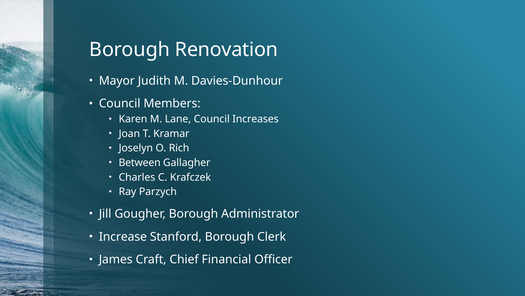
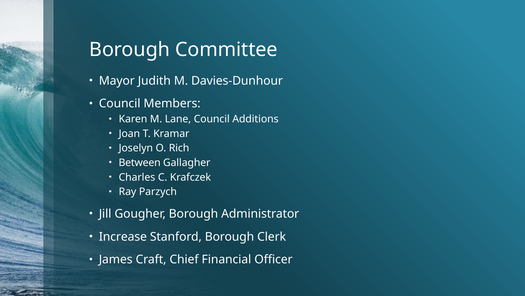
Renovation: Renovation -> Committee (226, 50)
Increases: Increases -> Additions (255, 119)
